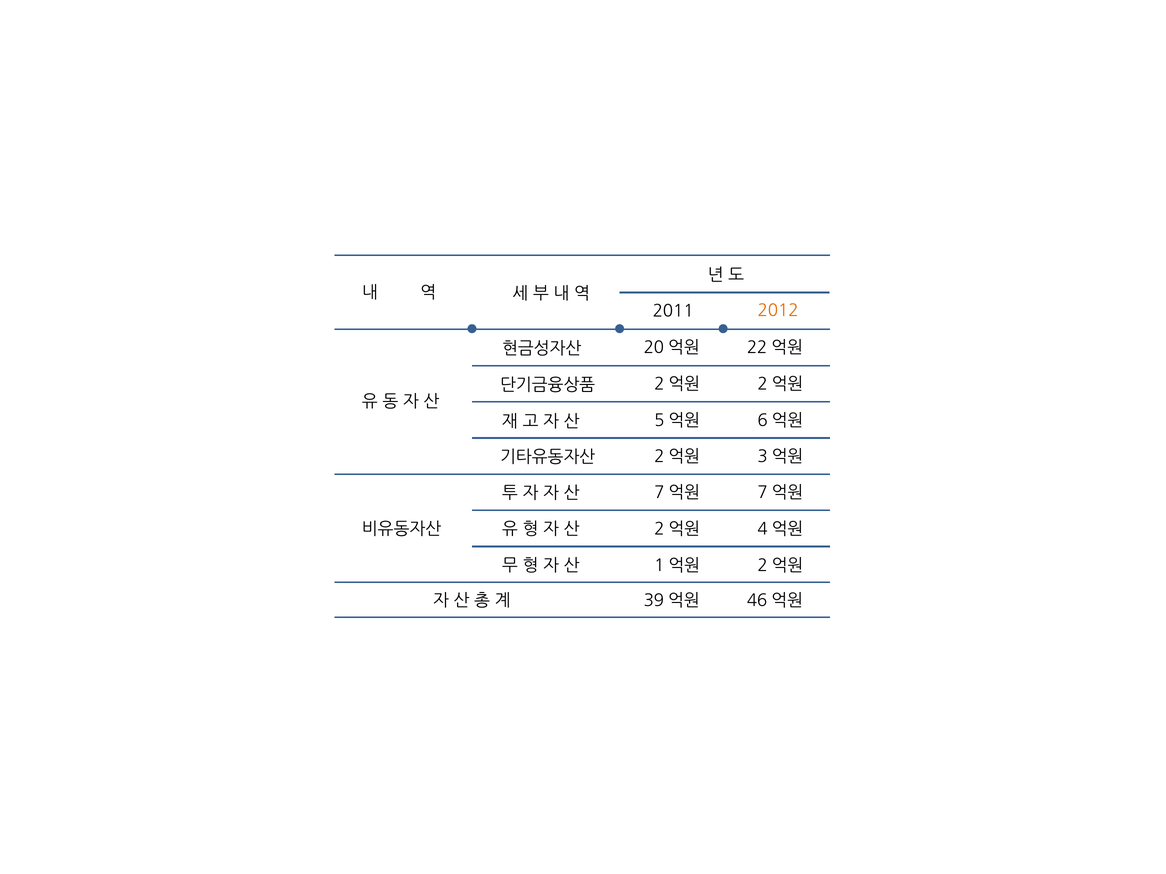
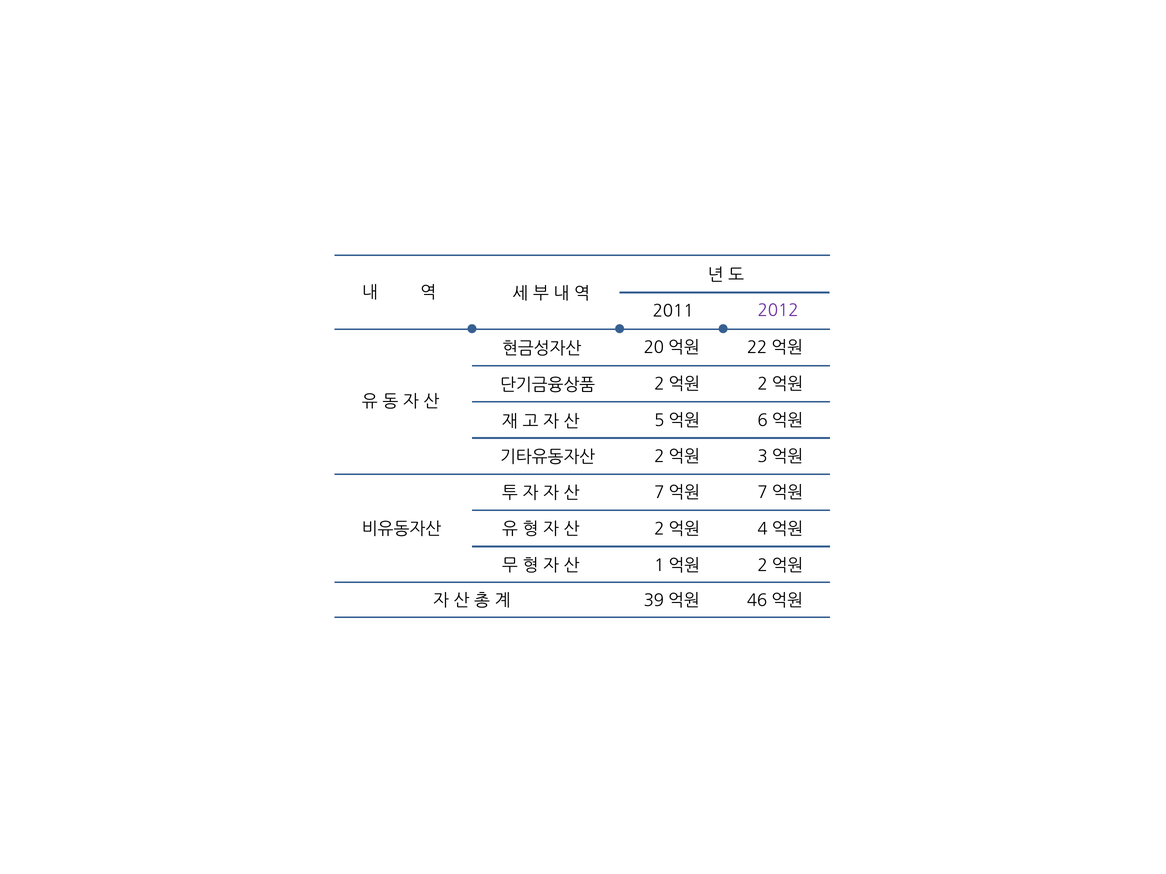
2012 colour: orange -> purple (778, 311)
